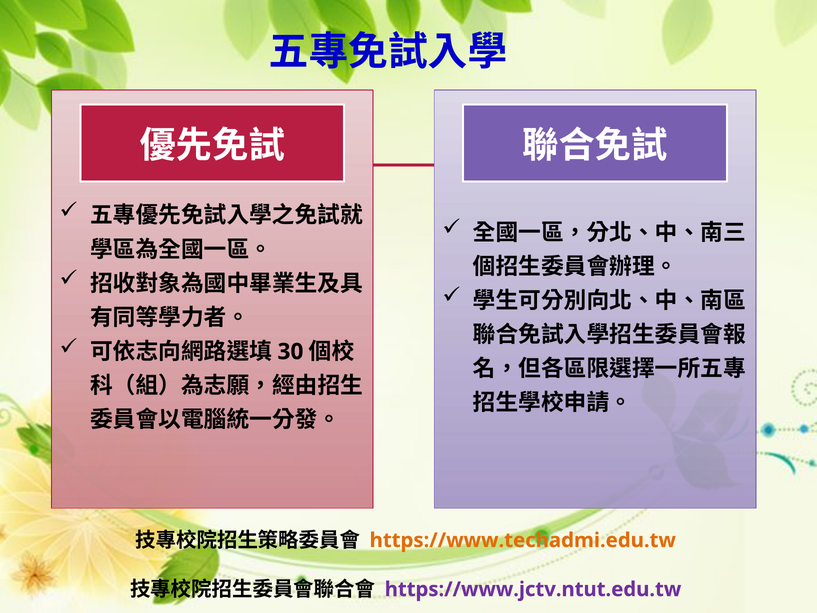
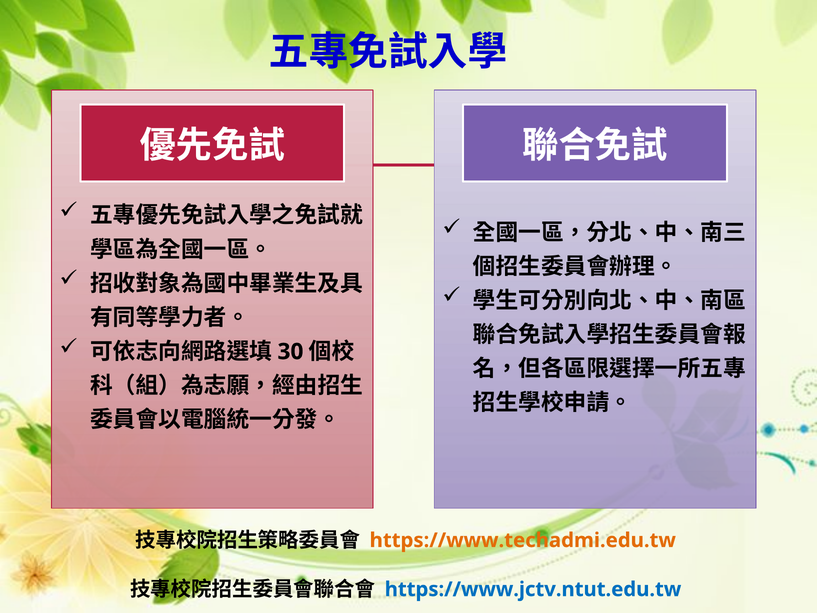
https://www.jctv.ntut.edu.tw colour: purple -> blue (533, 589)
